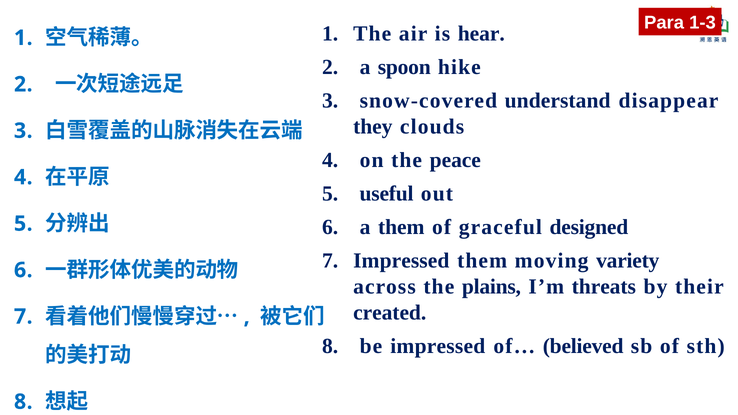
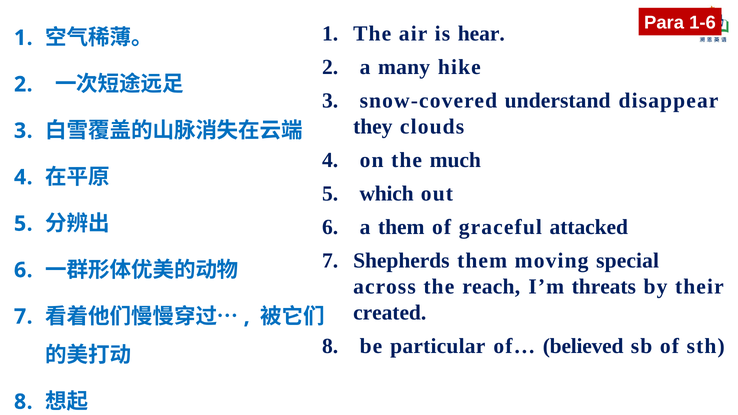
1-3: 1-3 -> 1-6 (703, 23)
spoon: spoon -> many (404, 67)
peace: peace -> much (455, 160)
useful: useful -> which (387, 194)
designed: designed -> attacked (589, 227)
Impressed: Impressed -> Shepherds (401, 261)
variety: variety -> special (628, 261)
plains: plains -> reach (491, 287)
be impressed: impressed -> particular (438, 346)
